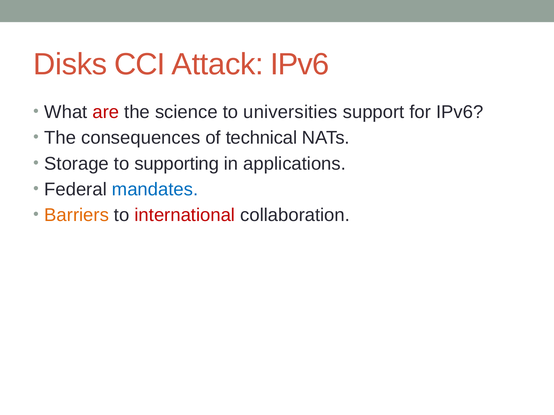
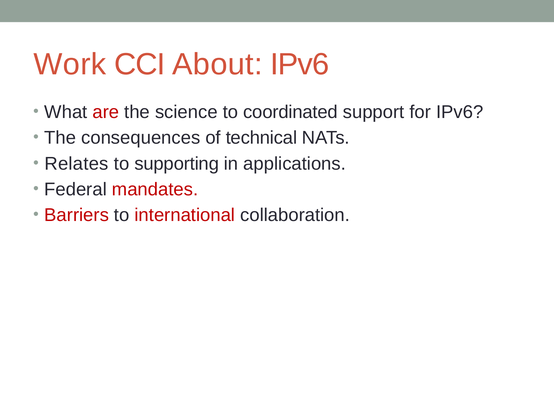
Disks: Disks -> Work (70, 64)
Attack: Attack -> About (217, 64)
universities: universities -> coordinated (291, 112)
Storage: Storage -> Relates (77, 164)
mandates colour: blue -> red (155, 190)
Barriers colour: orange -> red (77, 215)
